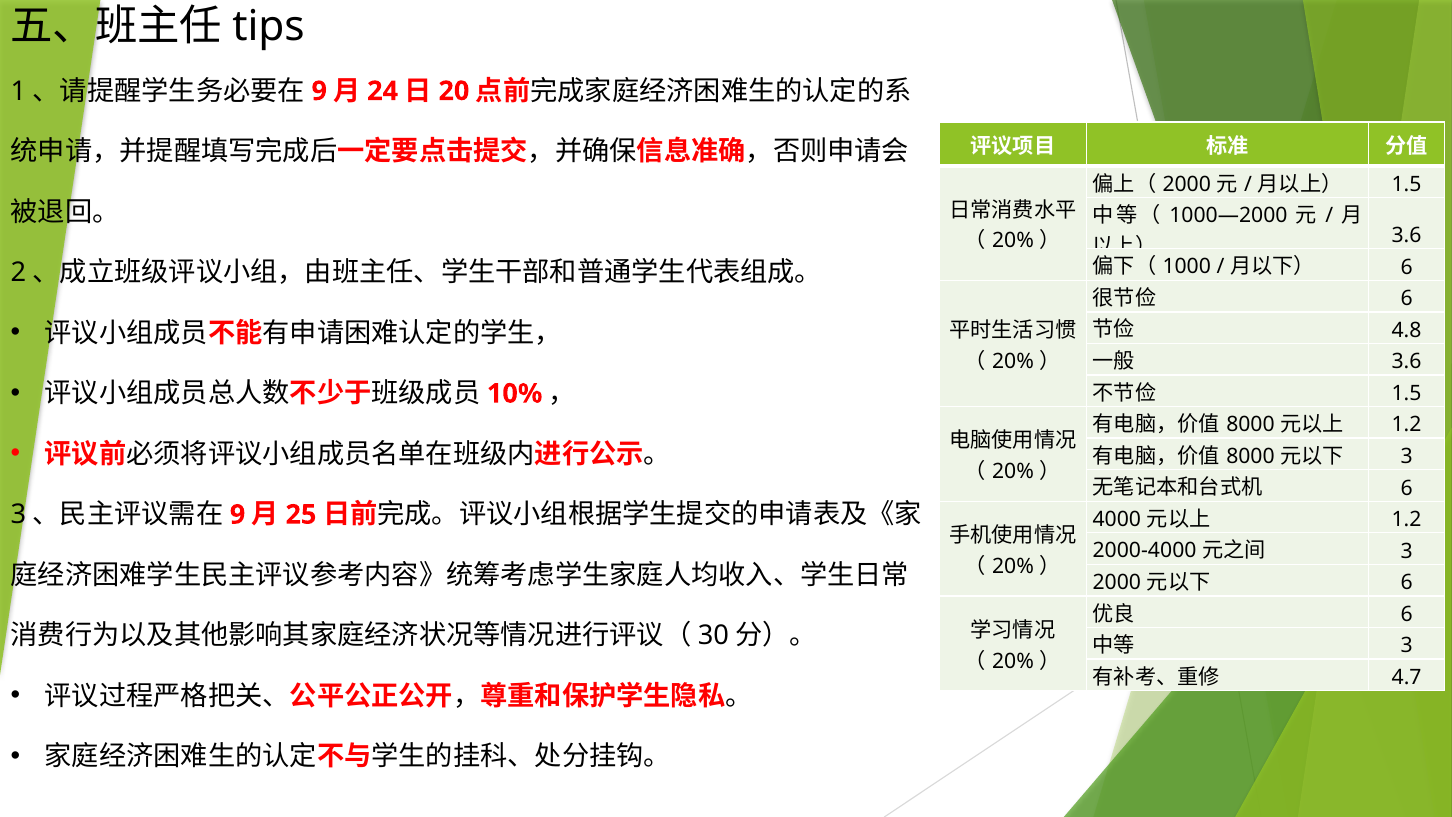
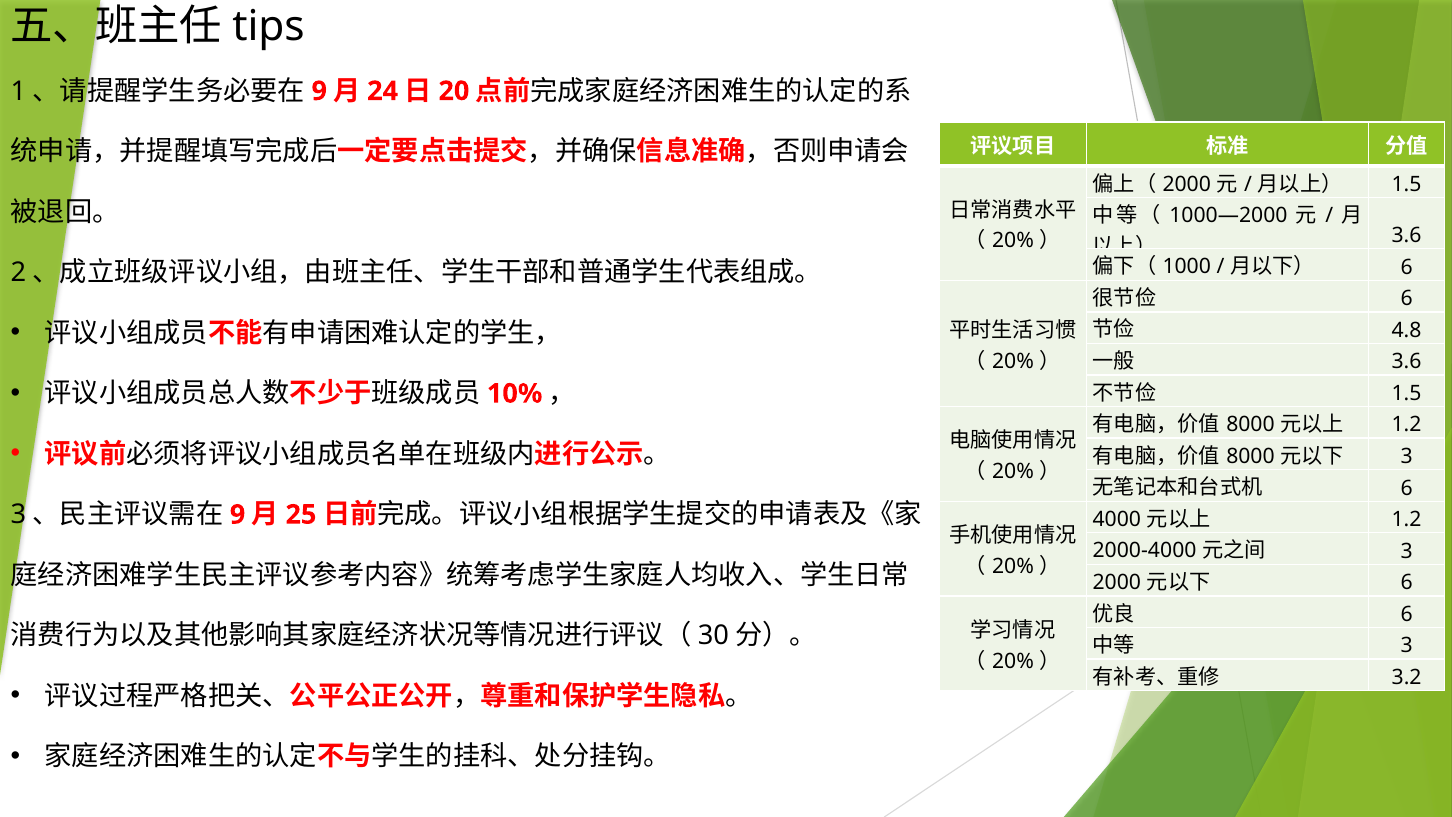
4.7: 4.7 -> 3.2 (1407, 677)
